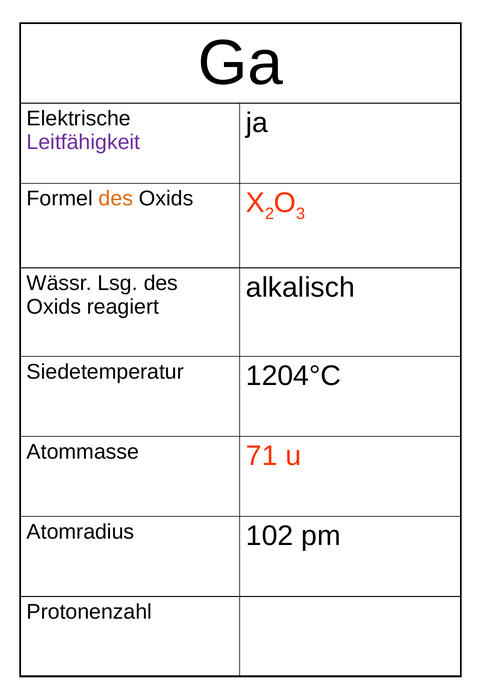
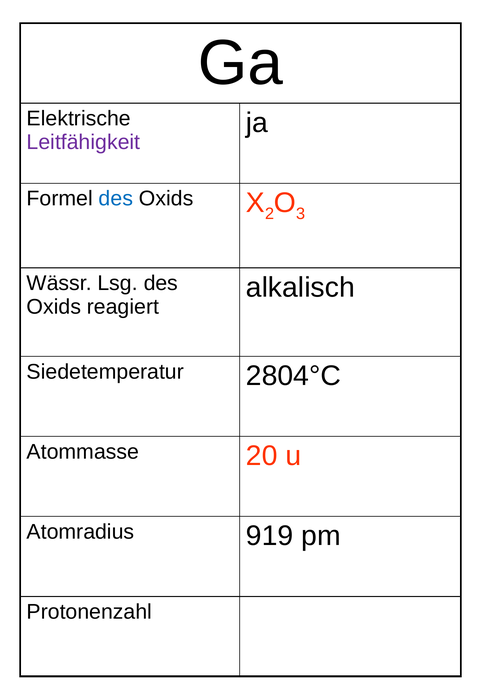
des colour: orange -> blue (116, 199)
1204°C: 1204°C -> 2804°C (293, 376)
71: 71 -> 20 (262, 457)
102: 102 -> 919 (270, 537)
